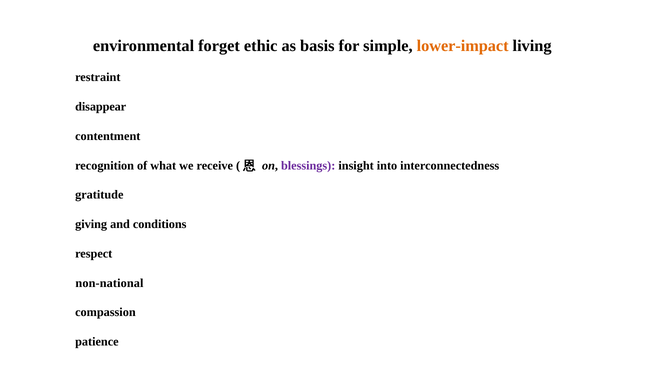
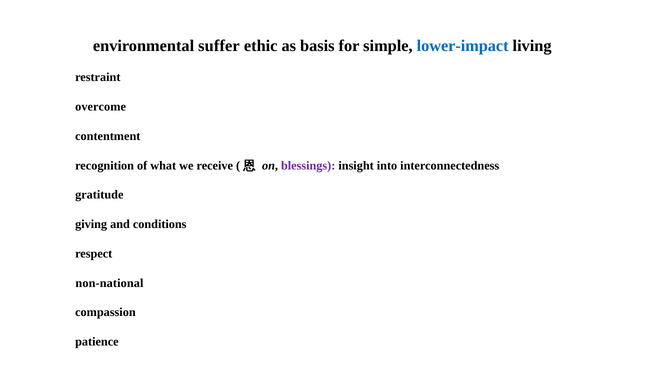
forget: forget -> suffer (219, 46)
lower-impact colour: orange -> blue (463, 46)
disappear: disappear -> overcome (101, 107)
